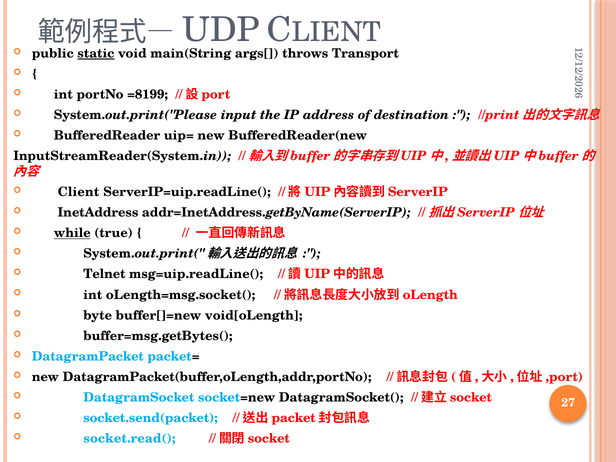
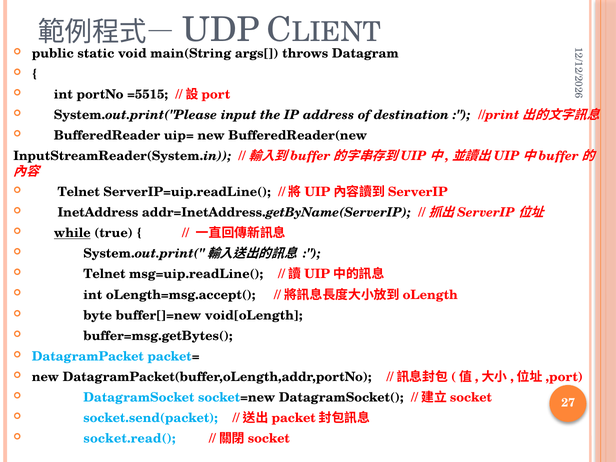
static underline: present -> none (96, 53)
Transport: Transport -> Datagram (365, 53)
=8199: =8199 -> =5515 (148, 95)
Client: Client -> Telnet (79, 192)
oLength=msg.socket(: oLength=msg.socket( -> oLength=msg.accept( (181, 295)
